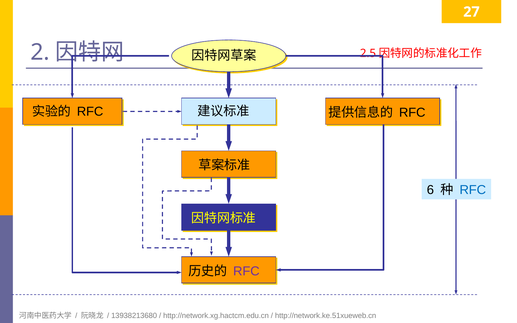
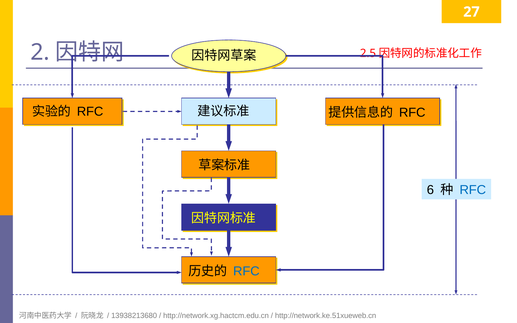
RFC colour: purple -> blue (246, 271)
